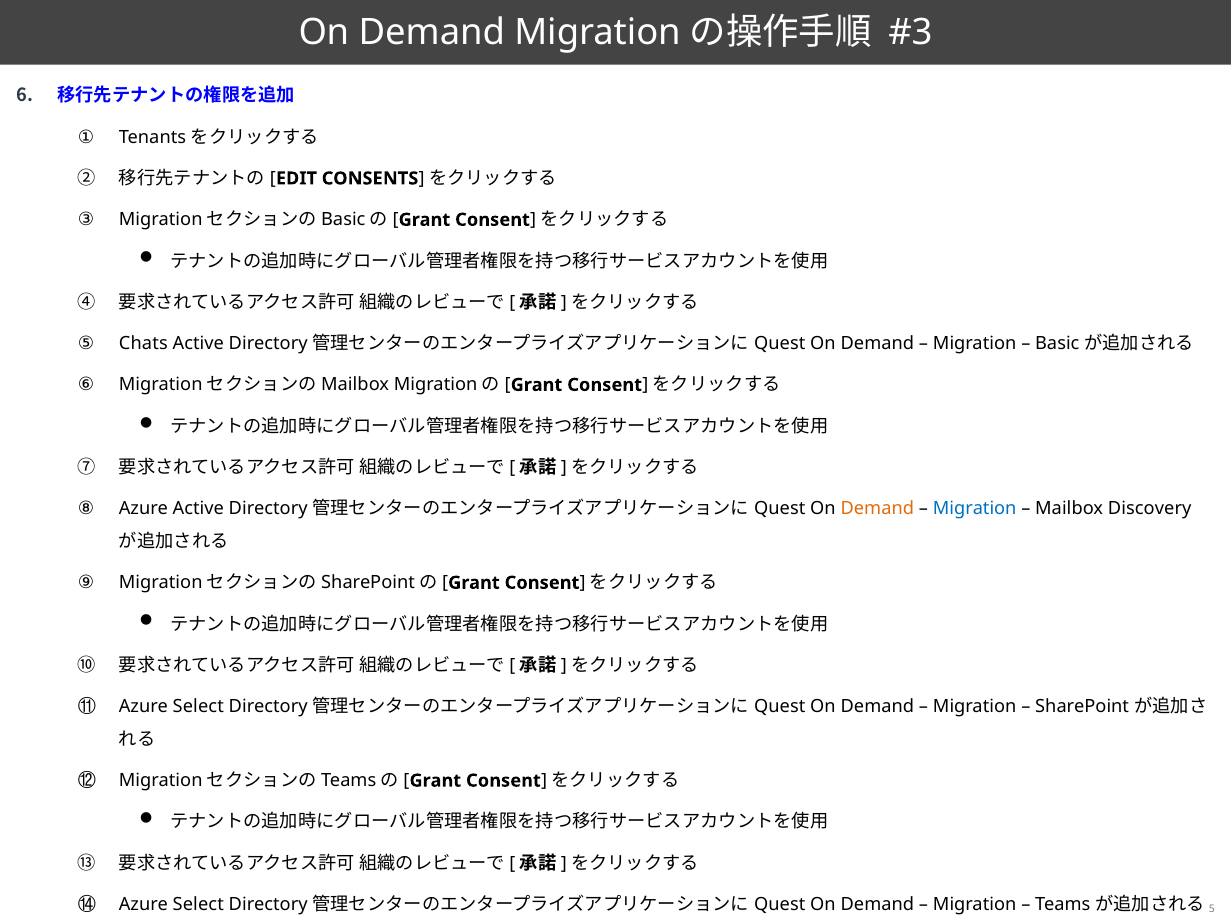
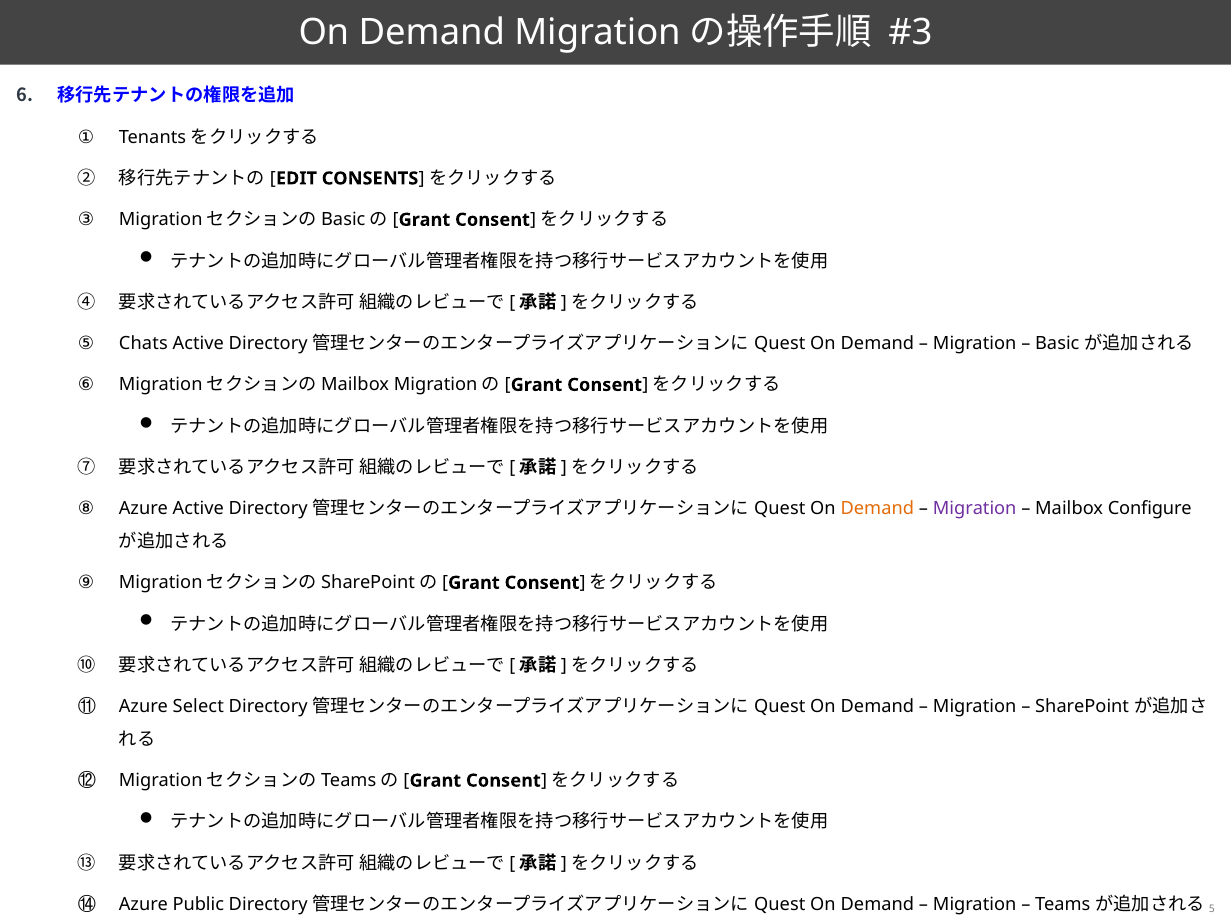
Migration colour: blue -> purple (975, 509)
Discovery: Discovery -> Configure (1150, 509)
Select: Select -> Public (198, 905)
